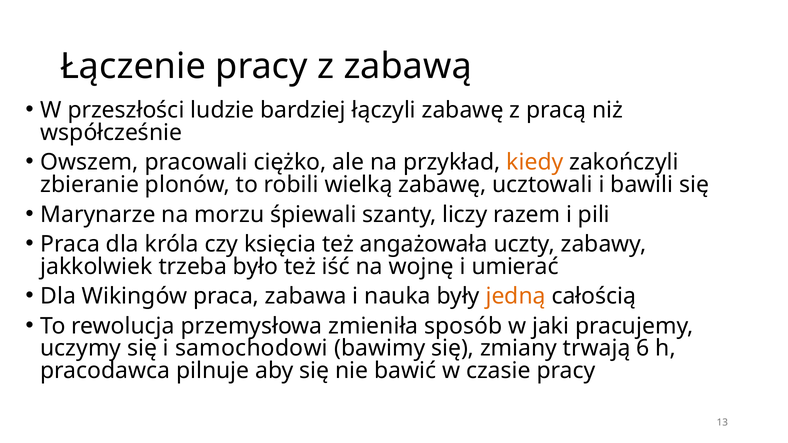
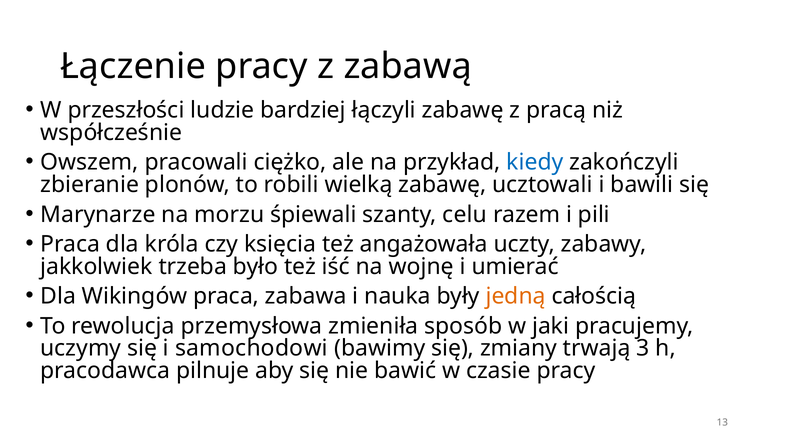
kiedy colour: orange -> blue (535, 162)
liczy: liczy -> celu (465, 215)
6: 6 -> 3 (643, 348)
